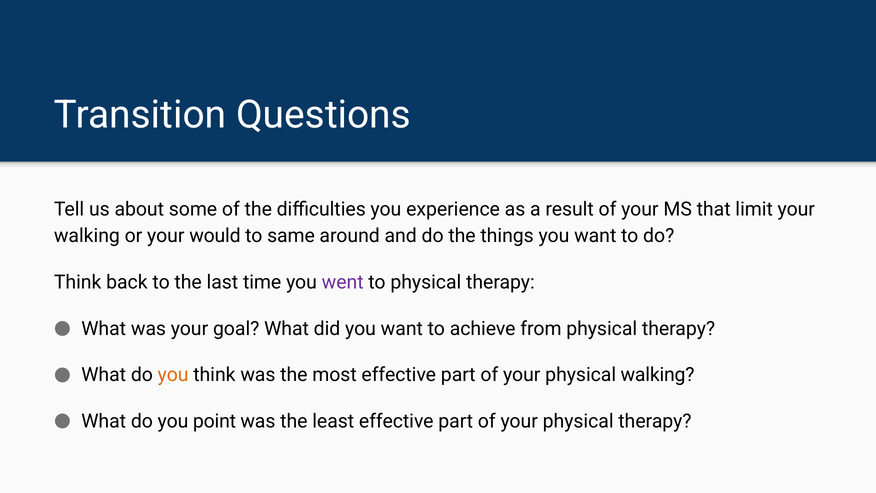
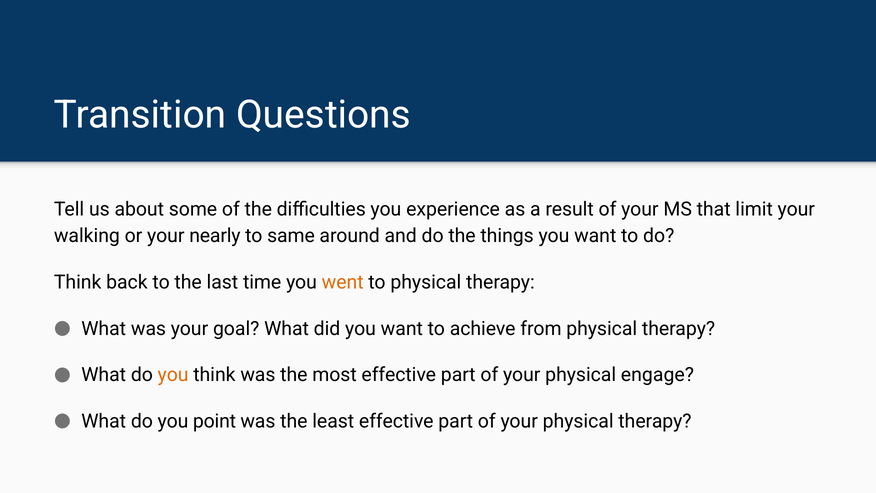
would: would -> nearly (215, 236)
went colour: purple -> orange (343, 282)
physical walking: walking -> engage (657, 375)
